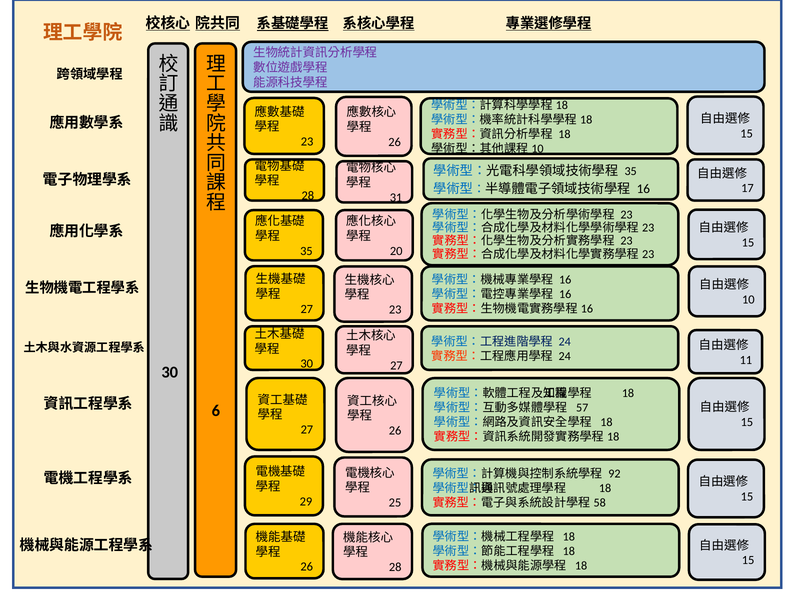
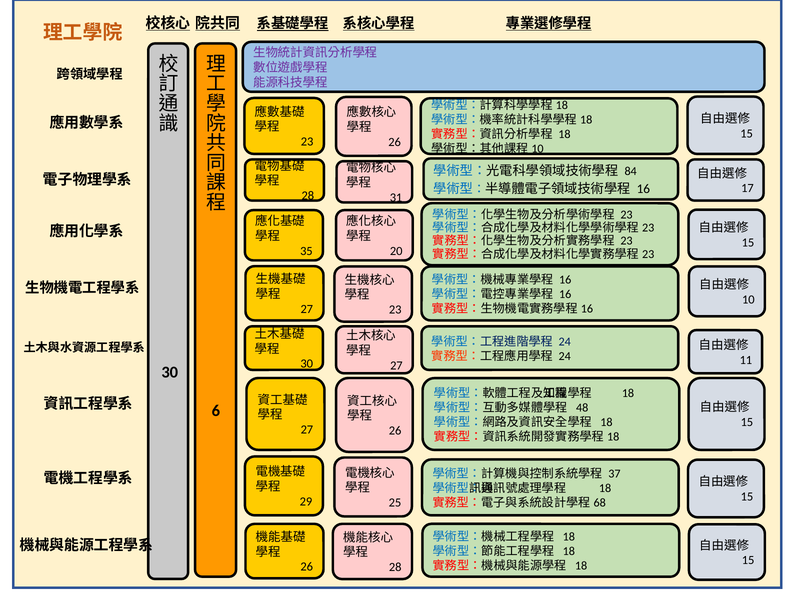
35: 35 -> 84 (631, 171)
57: 57 -> 48 (582, 408)
92: 92 -> 37 (614, 474)
58: 58 -> 68 (600, 503)
